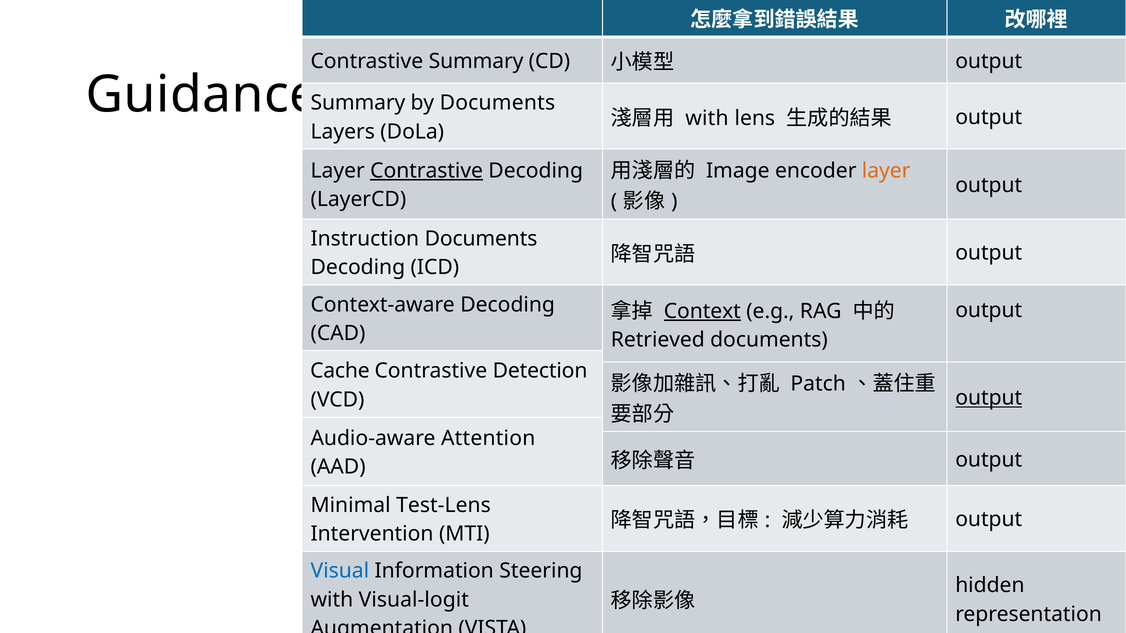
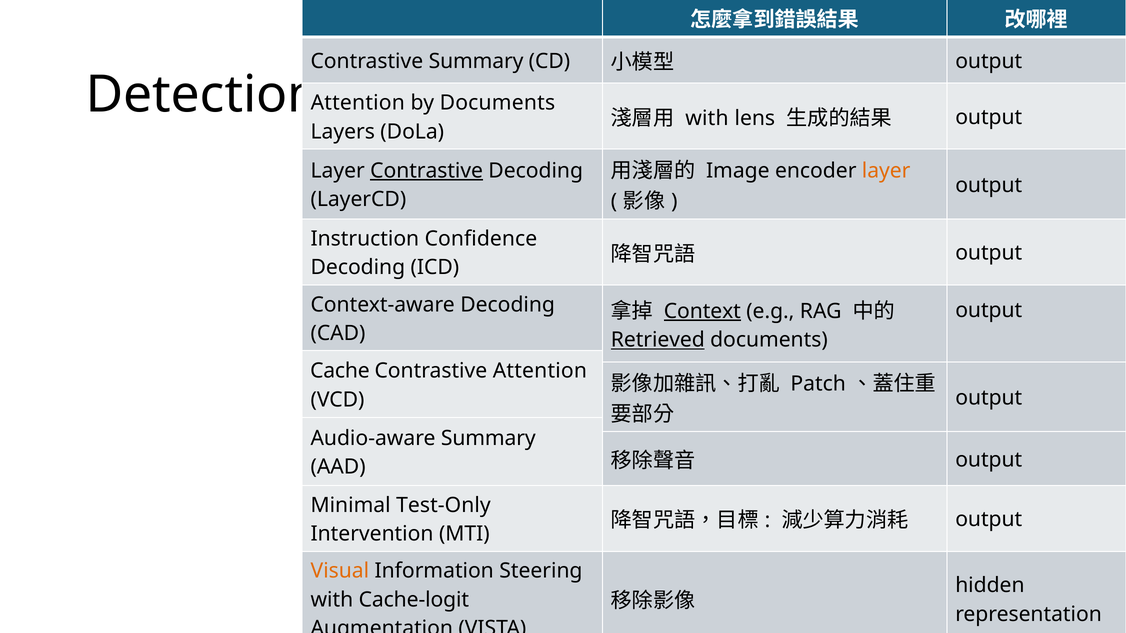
Guidance: Guidance -> Detection (203, 95)
Summary: Summary -> Attention (358, 103)
Instruction Documents: Documents -> Confidence (481, 239)
Retrieved underline: none -> present (658, 340)
Contrastive Detection: Detection -> Attention (540, 371)
output underline: present -> none (989, 398)
Audio-aware Attention: Attention -> Summary (488, 438)
Test-Lens: Test-Lens -> Test-Only (443, 505)
Visual colour: blue -> orange (340, 571)
Visual-logit: Visual-logit -> Cache-logit (414, 600)
